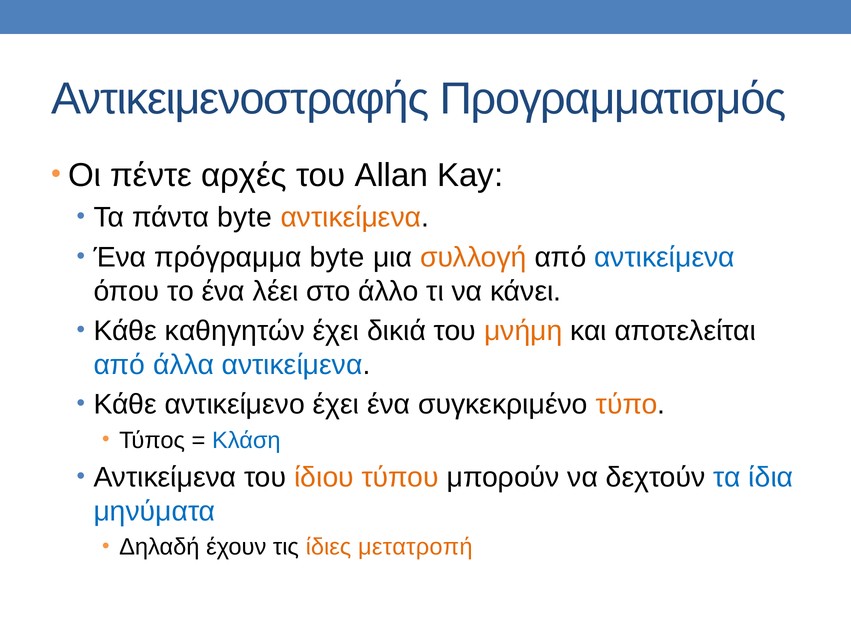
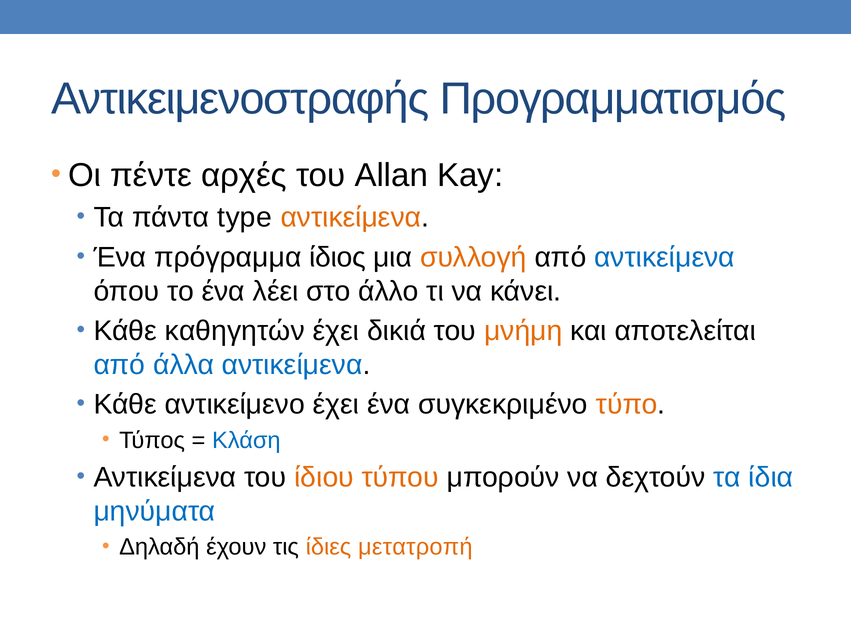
πάντα byte: byte -> type (245, 218)
πρόγραμμα byte: byte -> ίδιος (337, 257)
